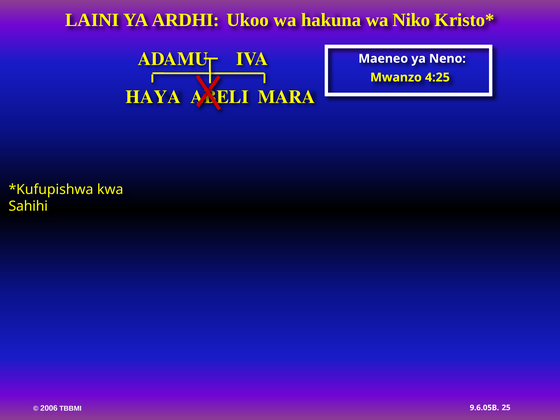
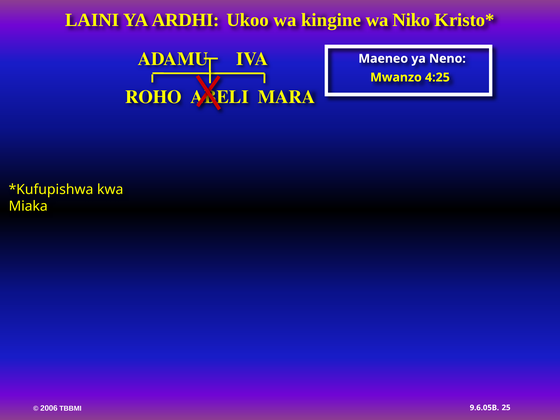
hakuna: hakuna -> kingine (331, 20)
HAYA: HAYA -> ROHO (153, 97)
Sahihi: Sahihi -> Miaka (28, 206)
